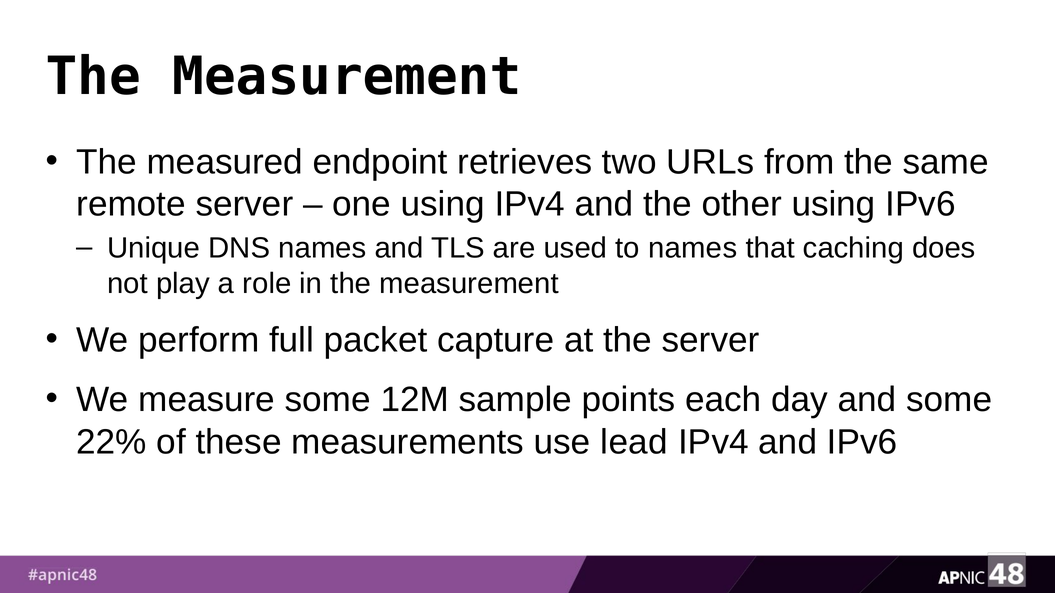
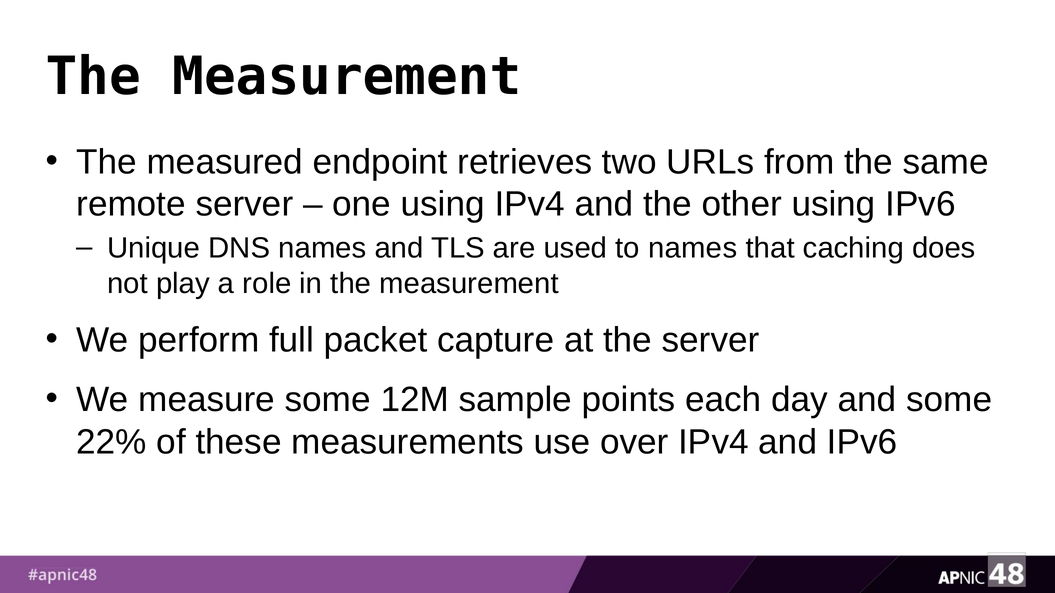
lead: lead -> over (634, 442)
